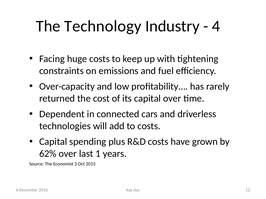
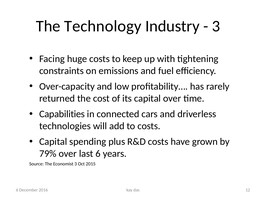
4: 4 -> 3 (216, 26)
Dependent: Dependent -> Capabilities (62, 114)
62%: 62% -> 79% (48, 154)
last 1: 1 -> 6 (98, 154)
